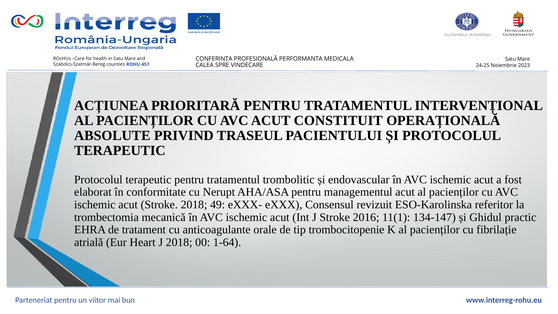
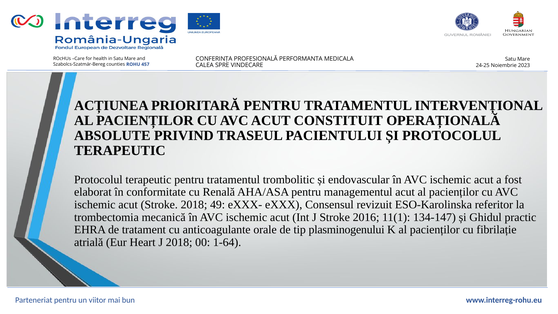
Nerupt: Nerupt -> Renală (219, 192)
trombocitopenie: trombocitopenie -> plasminogenului (347, 230)
